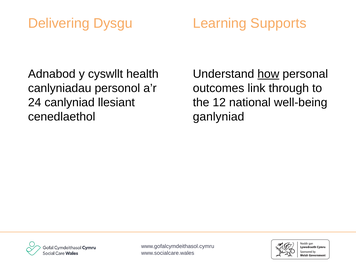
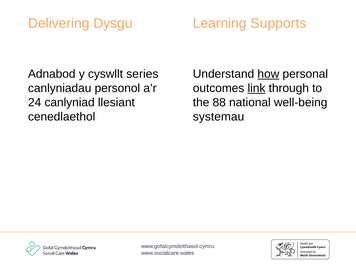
health: health -> series (142, 74)
link underline: none -> present (256, 88)
12: 12 -> 88 (219, 102)
ganlyniad: ganlyniad -> systemau (219, 117)
